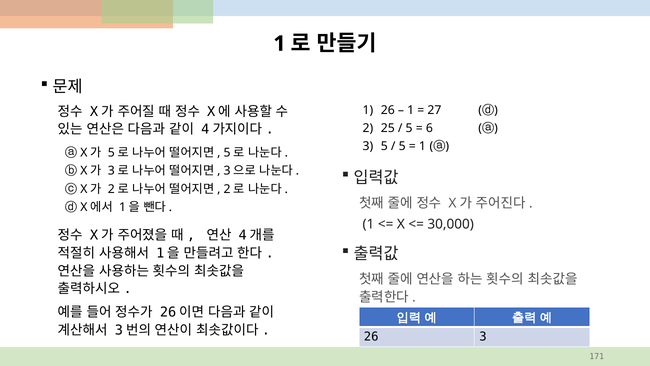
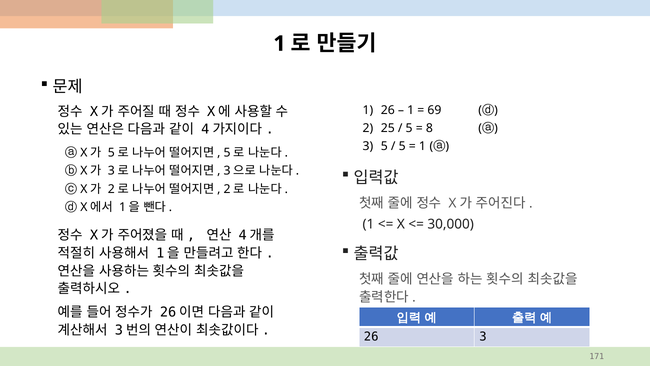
27: 27 -> 69 (434, 110)
6: 6 -> 8 (429, 128)
